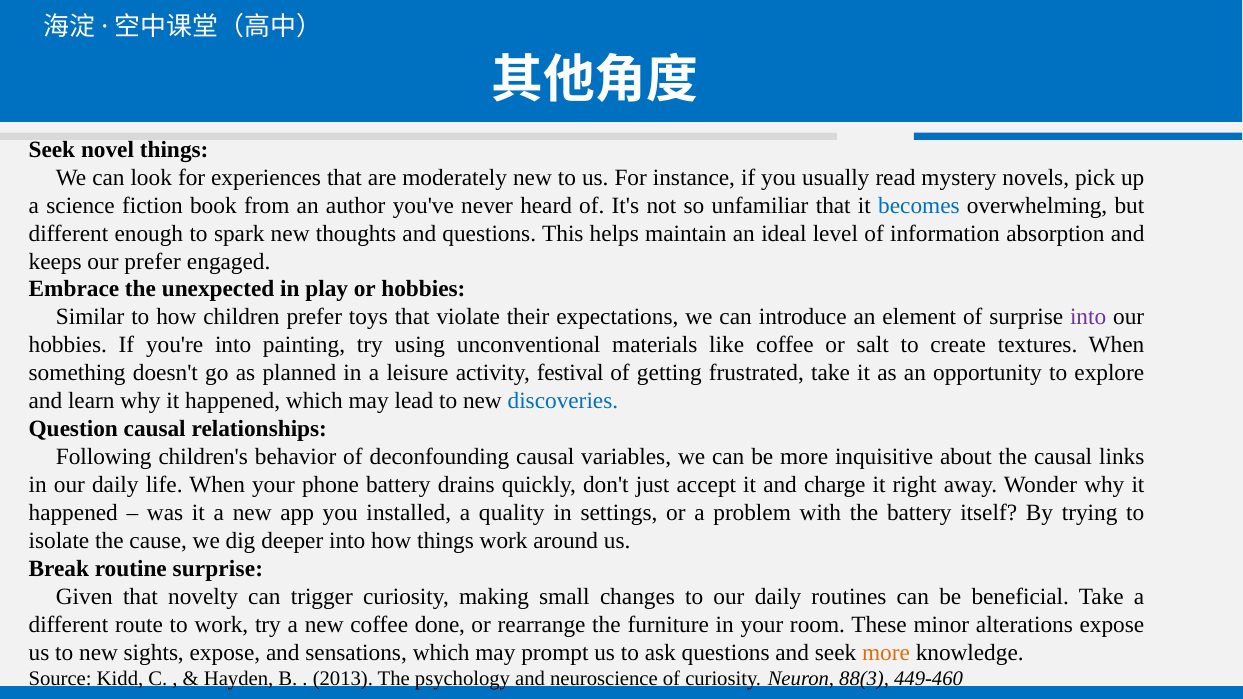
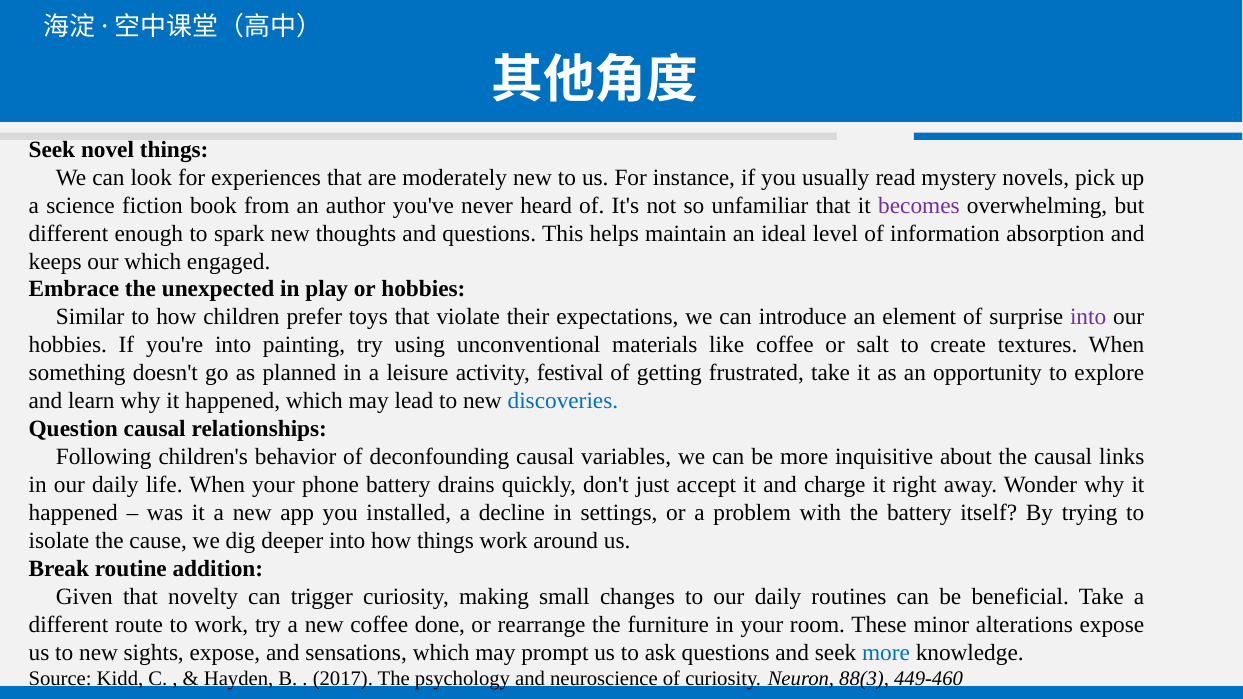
becomes colour: blue -> purple (919, 205)
our prefer: prefer -> which (153, 261)
quality: quality -> decline (512, 513)
routine surprise: surprise -> addition (218, 569)
more colour: orange -> blue (886, 653)
2013: 2013 -> 2017 (343, 679)
